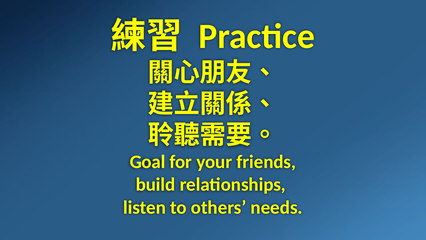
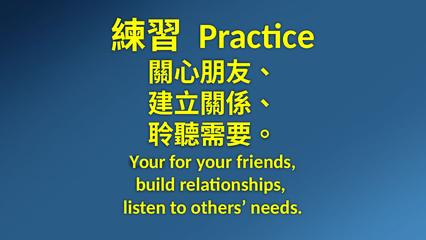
Goal: Goal -> Your (148, 162)
